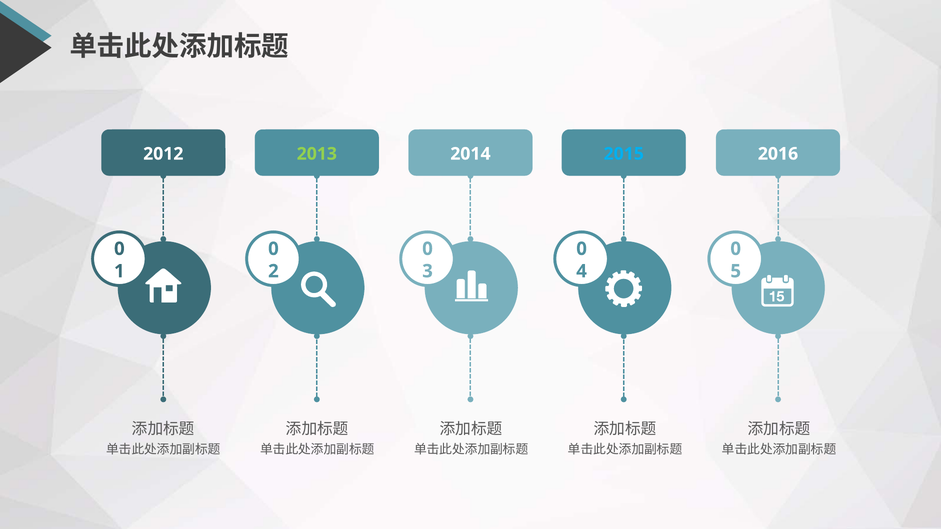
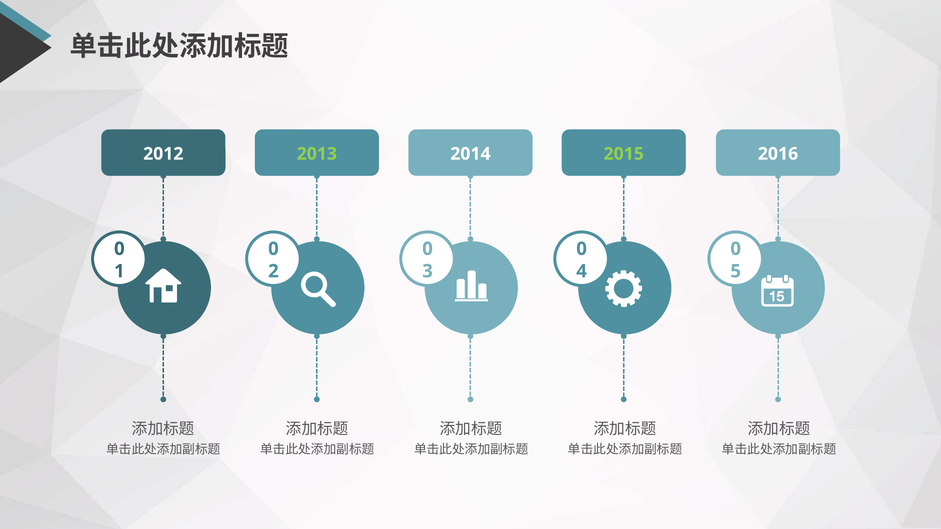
2015 colour: light blue -> light green (624, 154)
